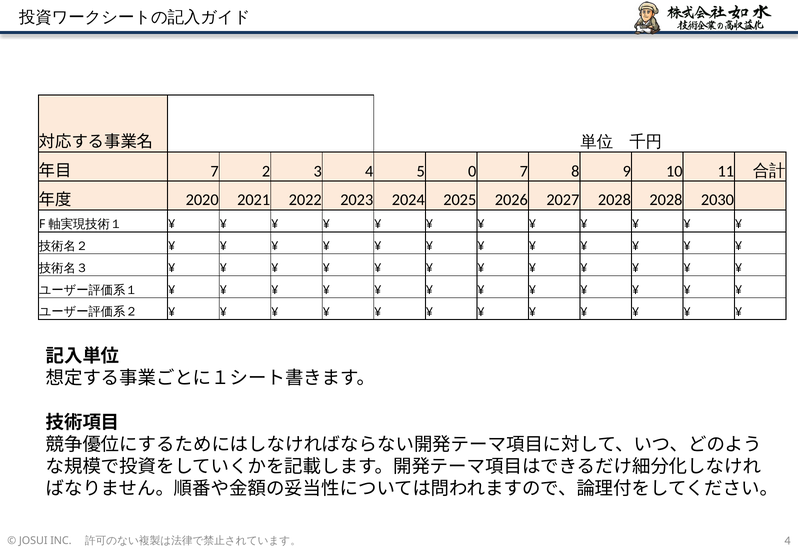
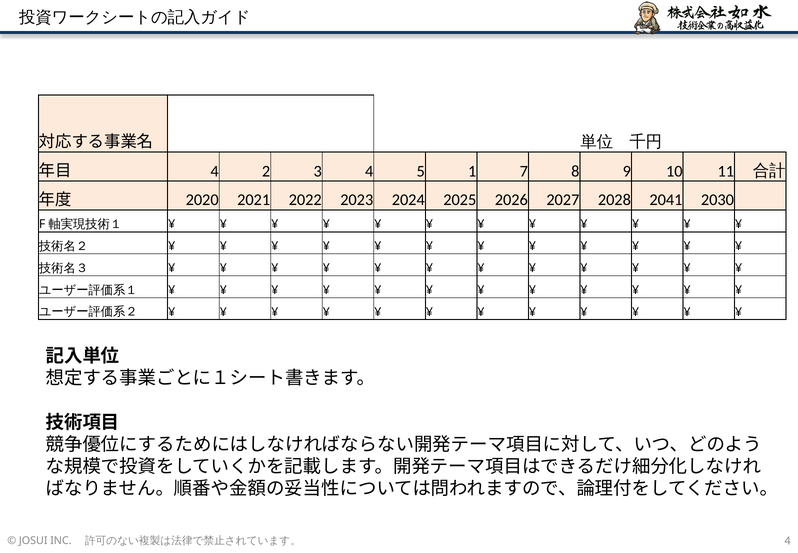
7: 7 -> 4 (215, 171)
0: 0 -> 1 (472, 171)
2028 2028: 2028 -> 2041 (666, 200)
